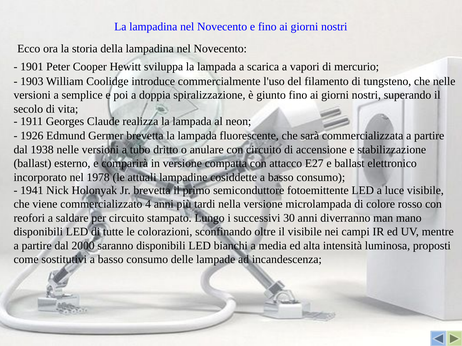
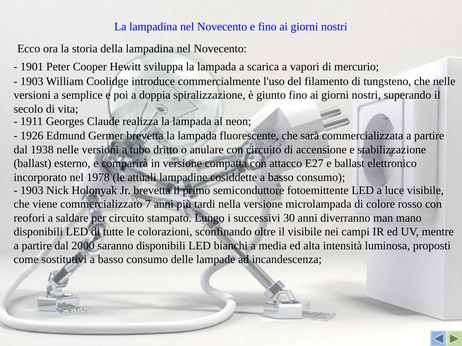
1941: 1941 -> 1903 (32, 191)
4: 4 -> 7 (148, 204)
